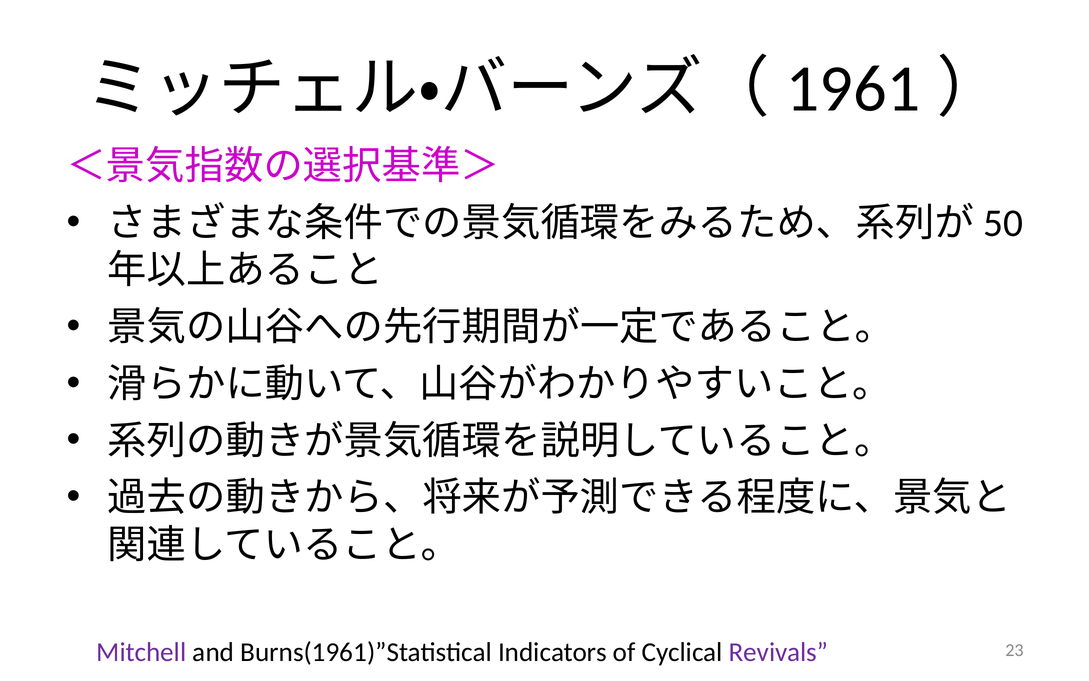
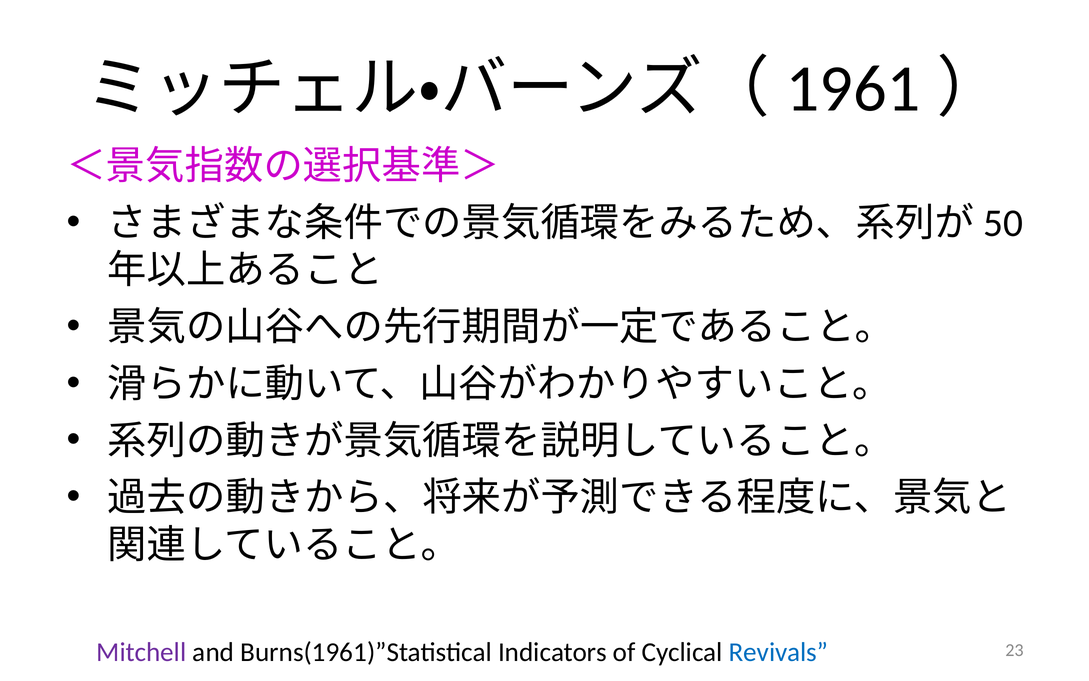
Revivals colour: purple -> blue (779, 652)
